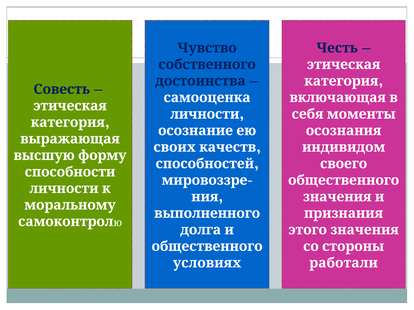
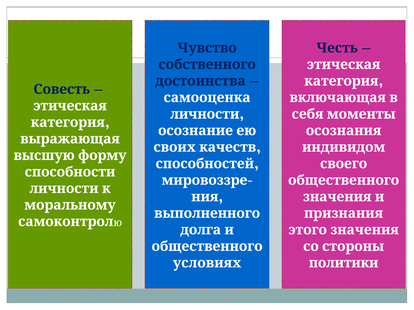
работали: работали -> политики (344, 263)
